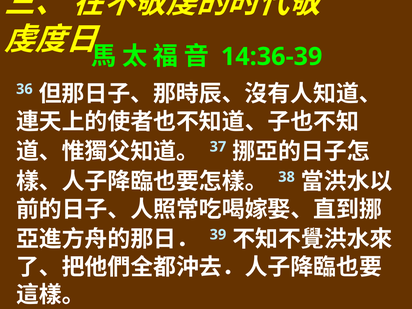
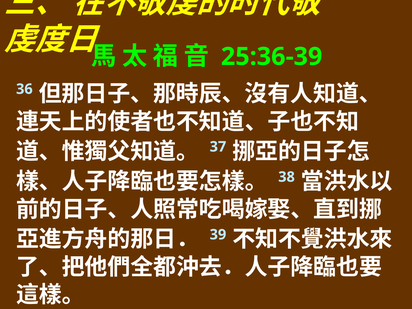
14:36-39: 14:36-39 -> 25:36-39 (272, 57)
